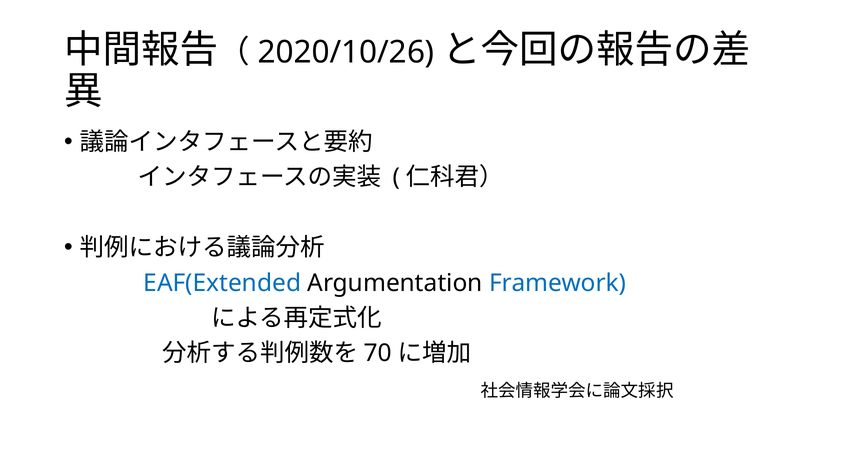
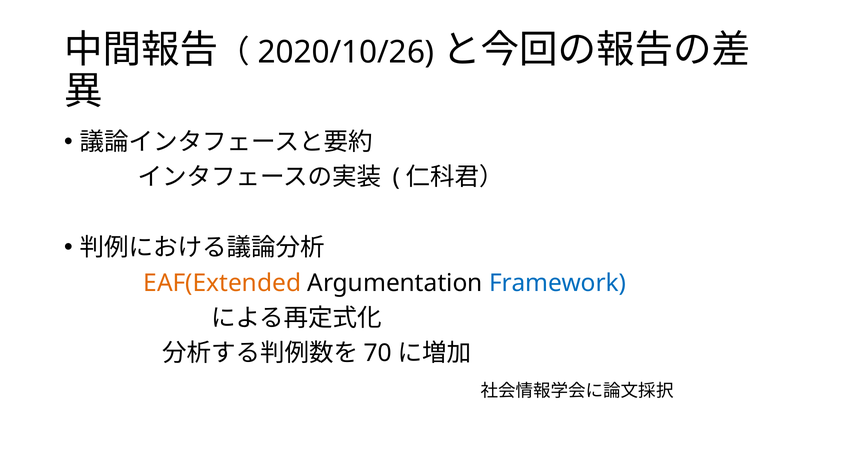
EAF(Extended colour: blue -> orange (222, 283)
